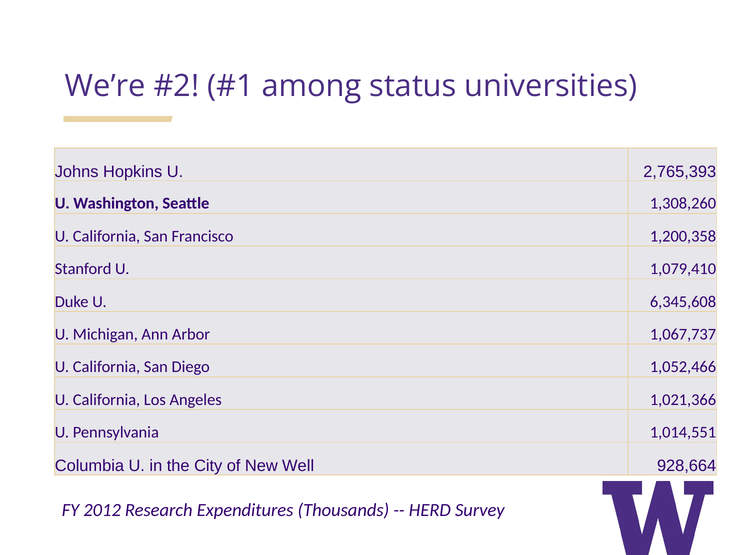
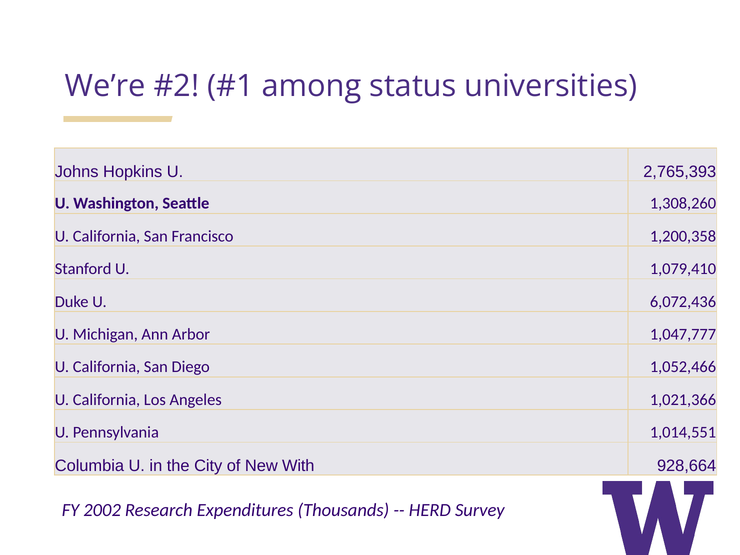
6,345,608: 6,345,608 -> 6,072,436 (683, 302)
1,067,737: 1,067,737 -> 1,047,777 (683, 334)
Well: Well -> With (298, 466)
2012: 2012 -> 2002 (102, 510)
